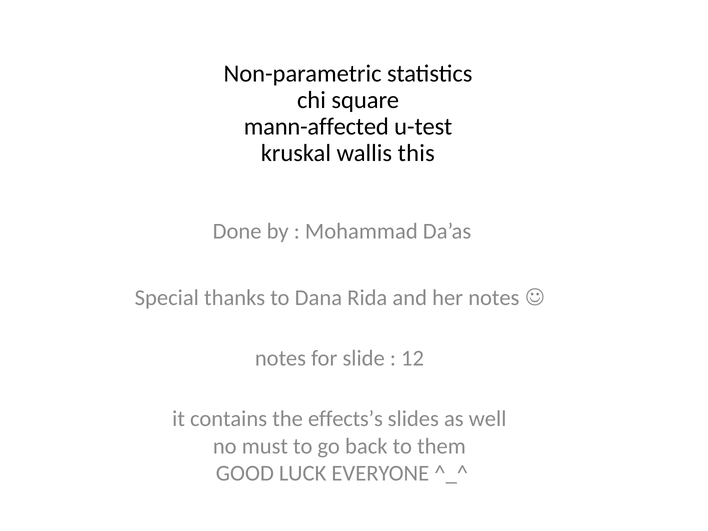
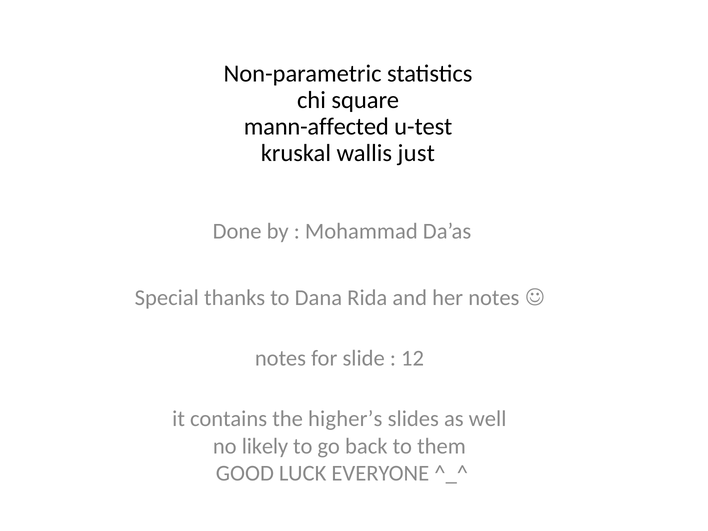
this: this -> just (416, 153)
effects’s: effects’s -> higher’s (345, 419)
must: must -> likely (265, 446)
